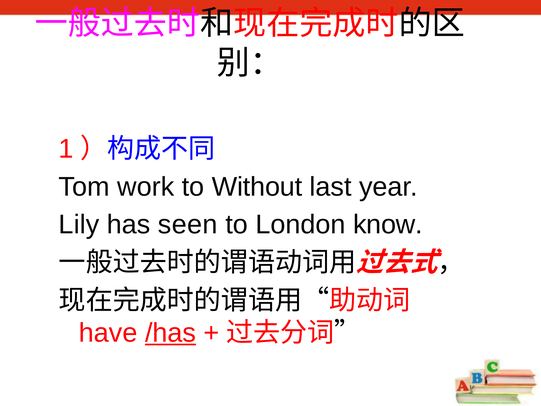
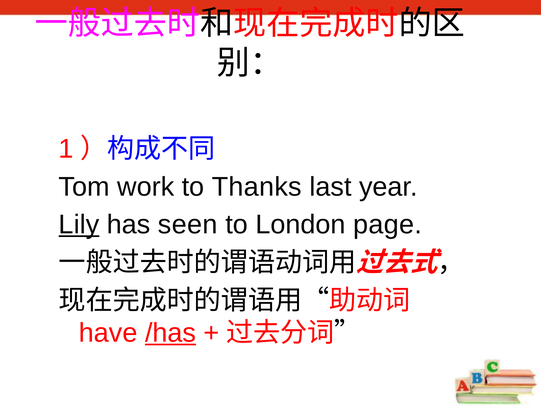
Without: Without -> Thanks (257, 187)
Lily underline: none -> present (79, 224)
know: know -> page (388, 224)
